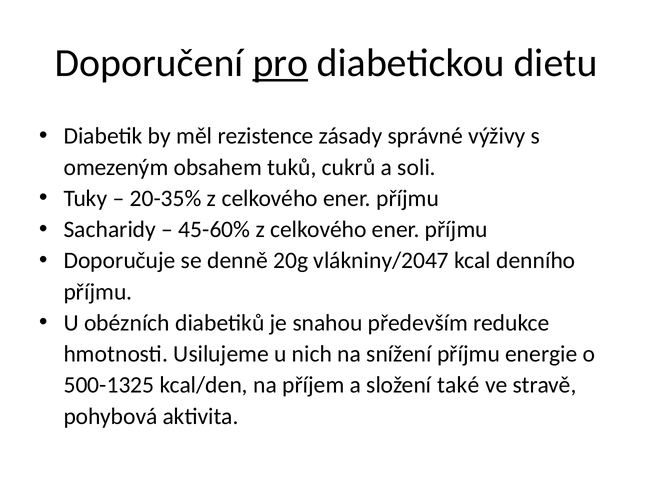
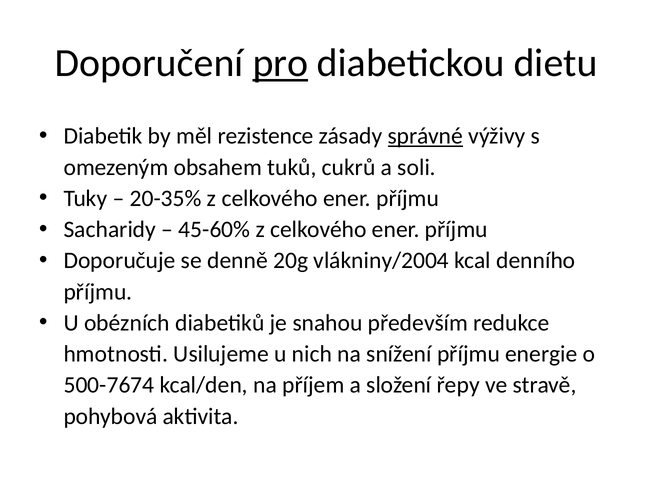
správné underline: none -> present (425, 136)
vlákniny/2047: vlákniny/2047 -> vlákniny/2004 (381, 261)
500-1325: 500-1325 -> 500-7674 (109, 385)
také: také -> řepy (458, 385)
